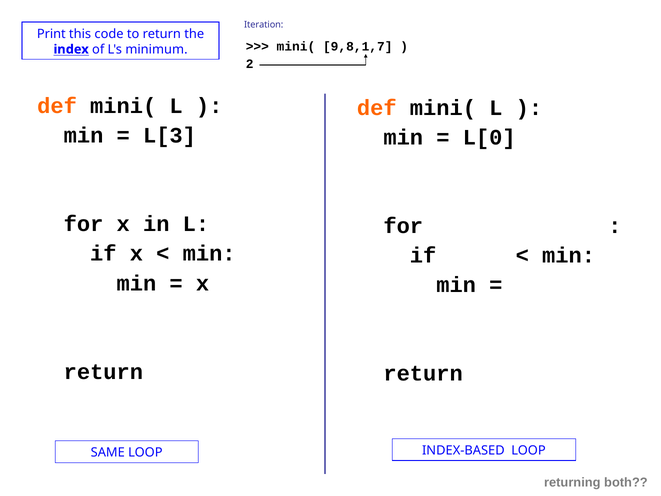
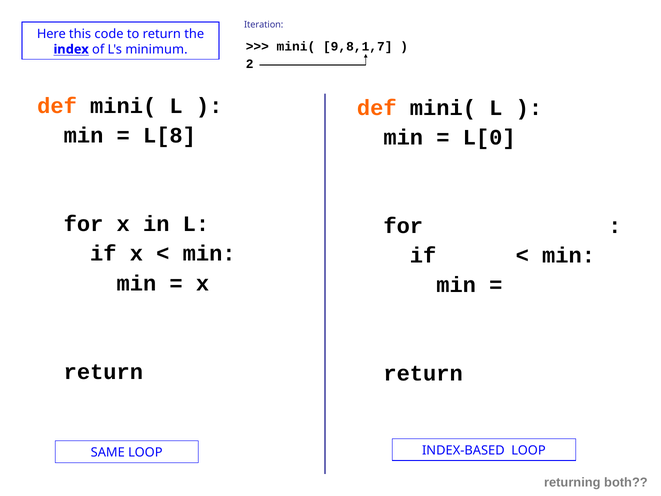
Print: Print -> Here (51, 34)
L[3: L[3 -> L[8 (169, 136)
